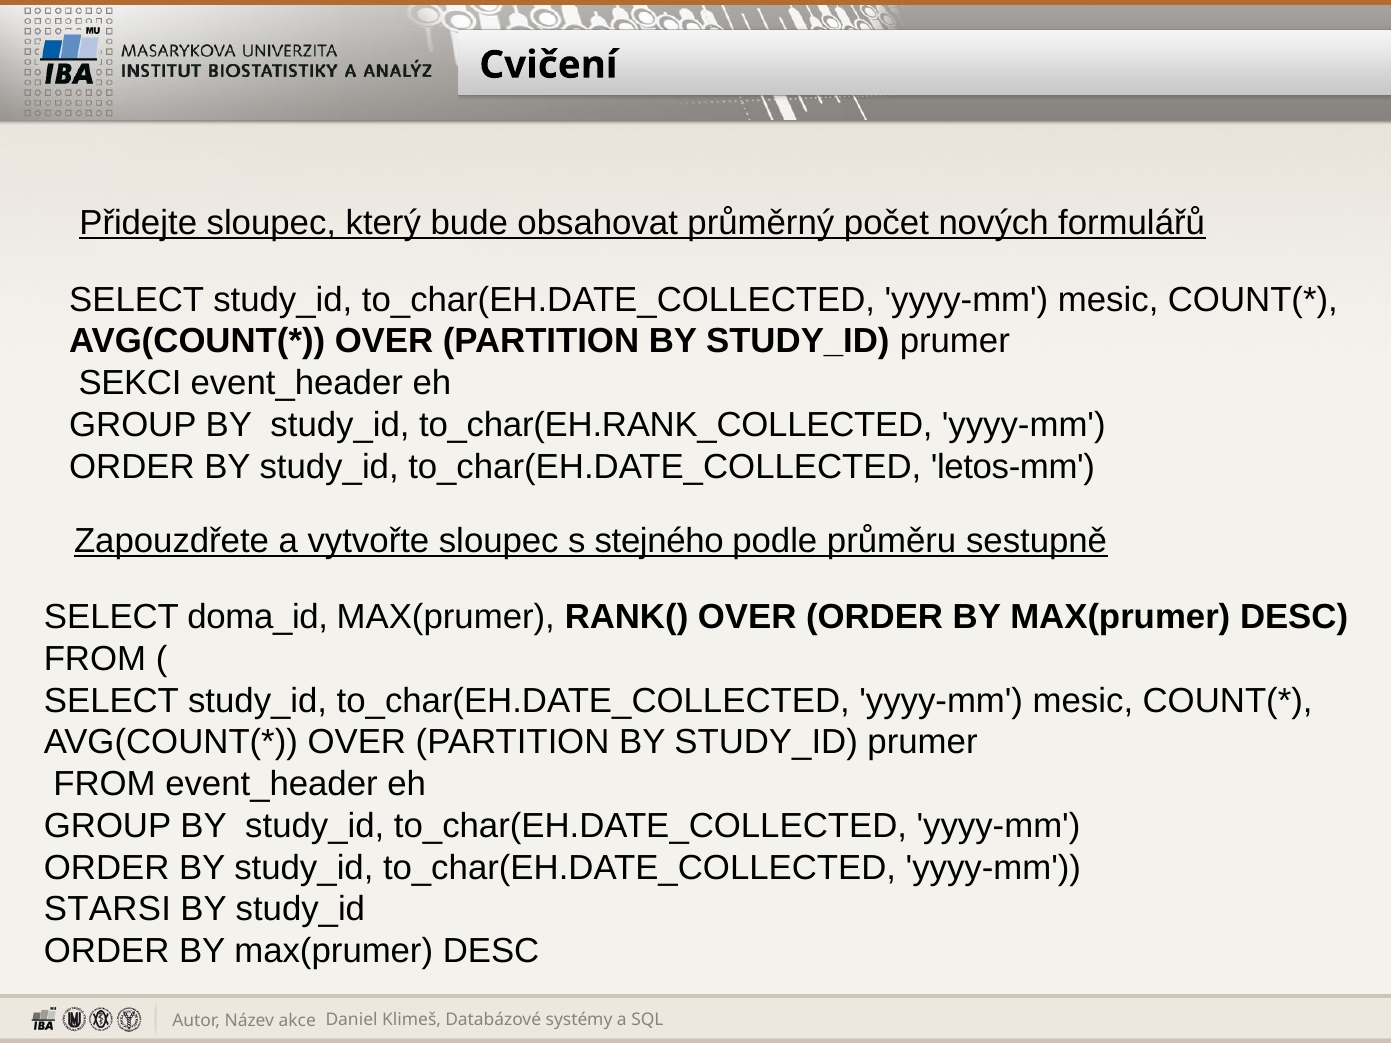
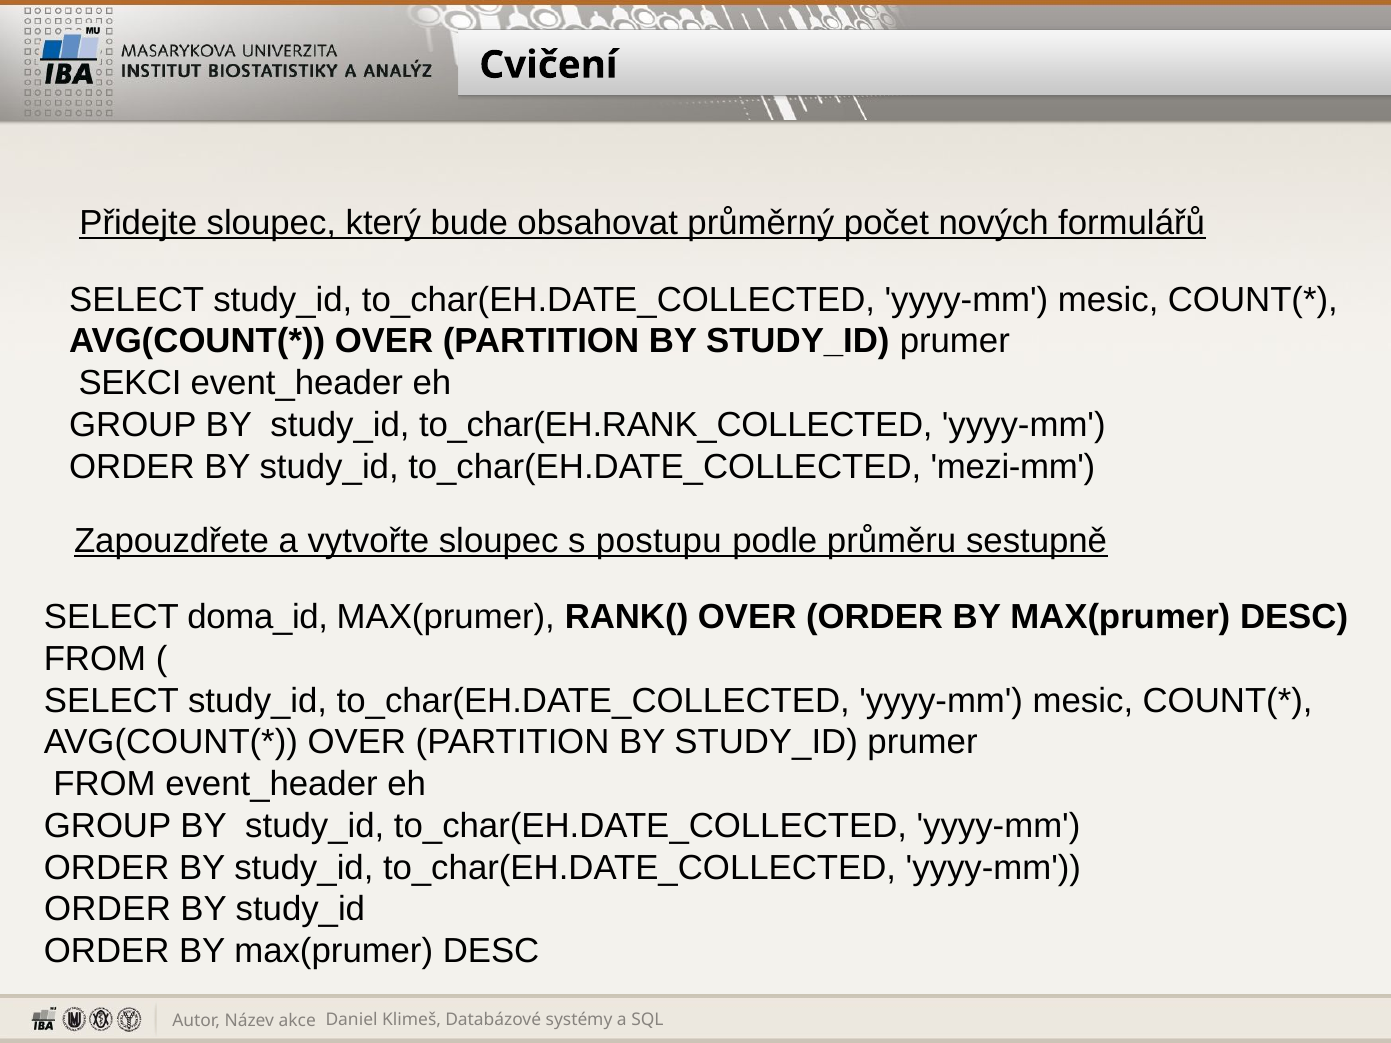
letos-mm: letos-mm -> mezi-mm (1013, 467)
stejného: stejného -> postupu (659, 541)
STARSI: STARSI -> ORDER (107, 910)
